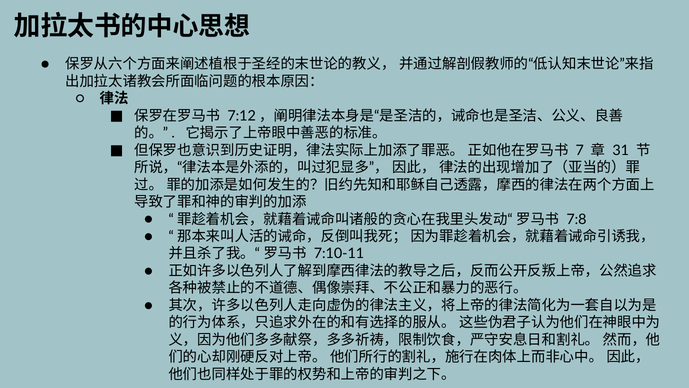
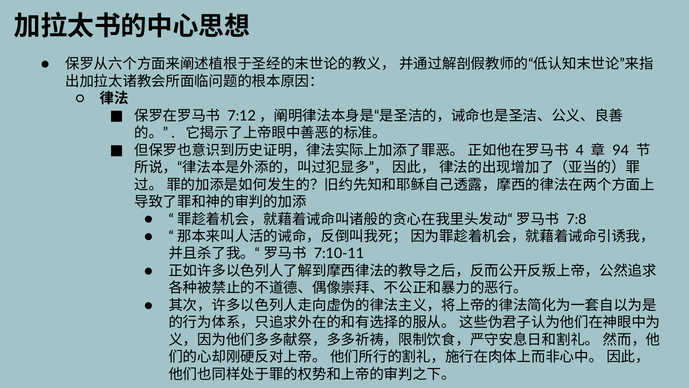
7: 7 -> 4 (580, 150)
31: 31 -> 94 (621, 150)
